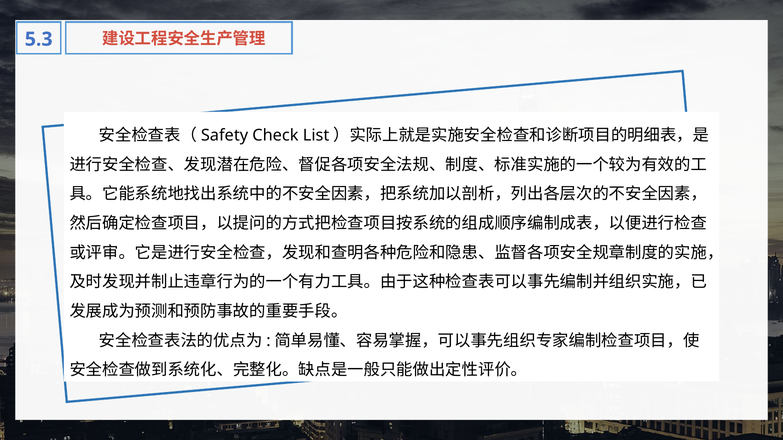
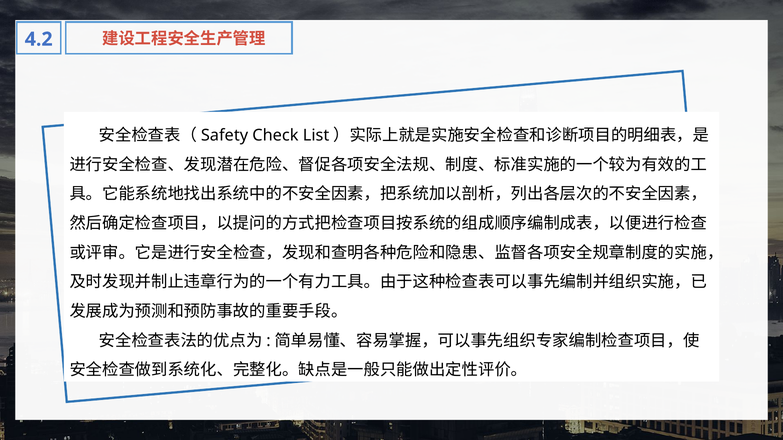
5.3: 5.3 -> 4.2 (39, 39)
